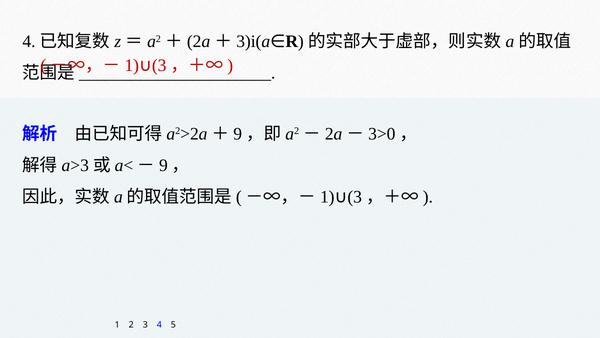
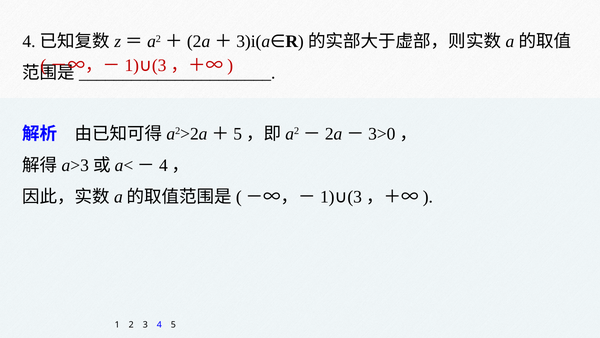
9: 9 -> 5 (238, 134)
9: 9 -> 4 (163, 165)
